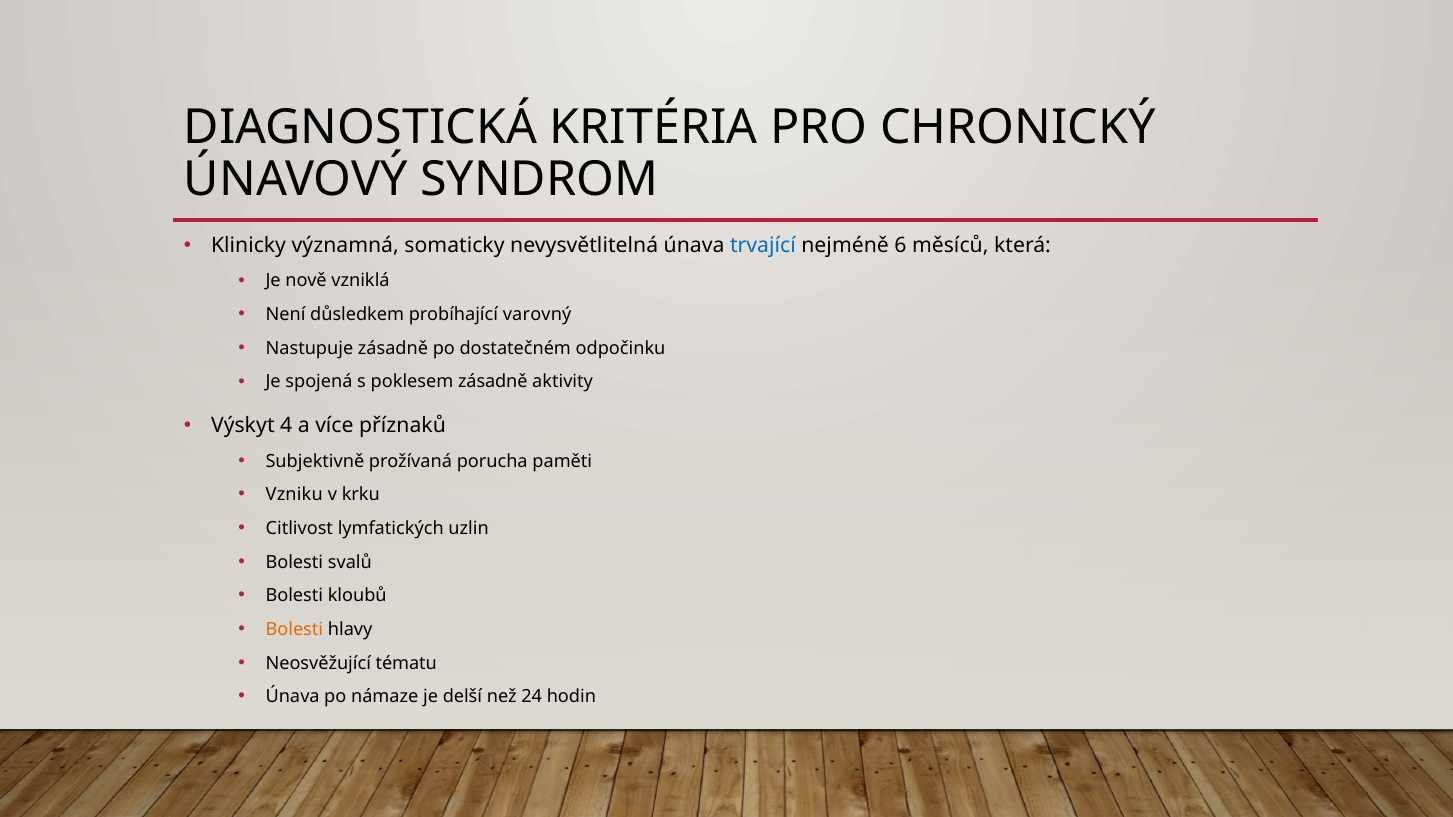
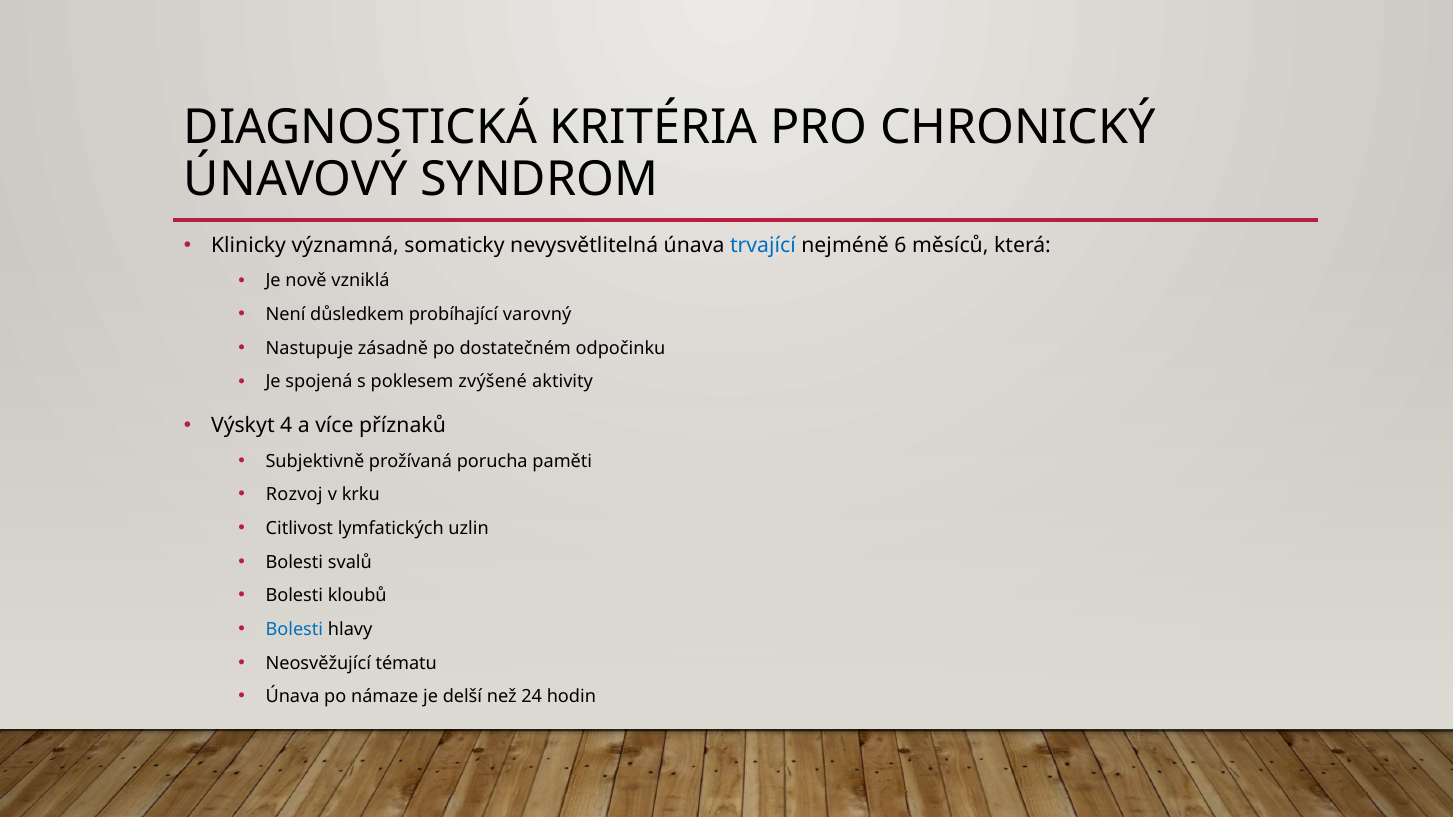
poklesem zásadně: zásadně -> zvýšené (493, 382)
Vzniku: Vzniku -> Rozvoj (294, 495)
Bolesti colour: orange -> blue (294, 630)
